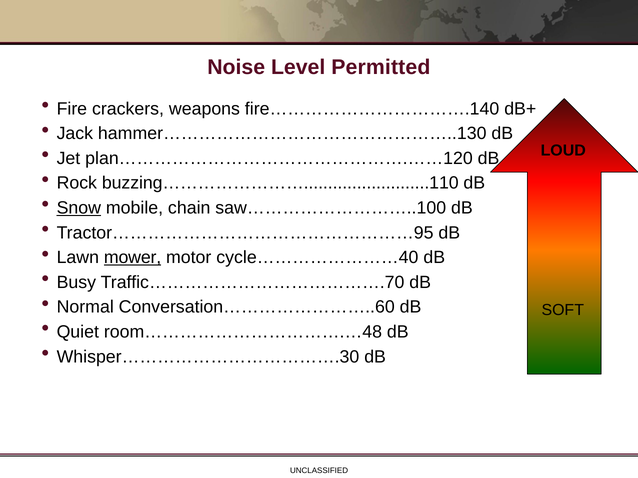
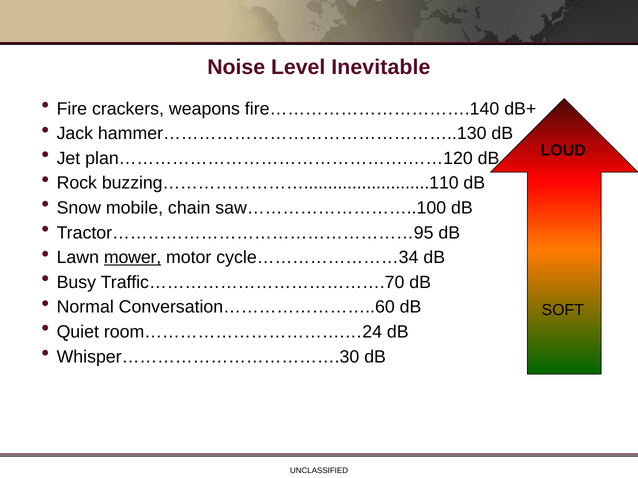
Permitted: Permitted -> Inevitable (381, 67)
Snow underline: present -> none (79, 208)
cycle……………………40: cycle……………………40 -> cycle……………………34 (317, 258)
room…………………………….…48: room…………………………….…48 -> room…………………………….…24 (243, 332)
